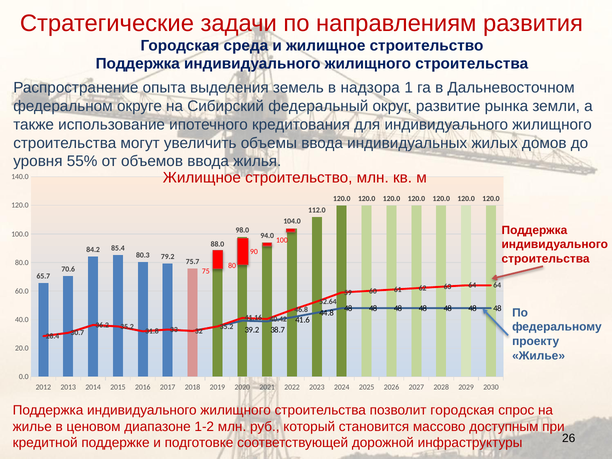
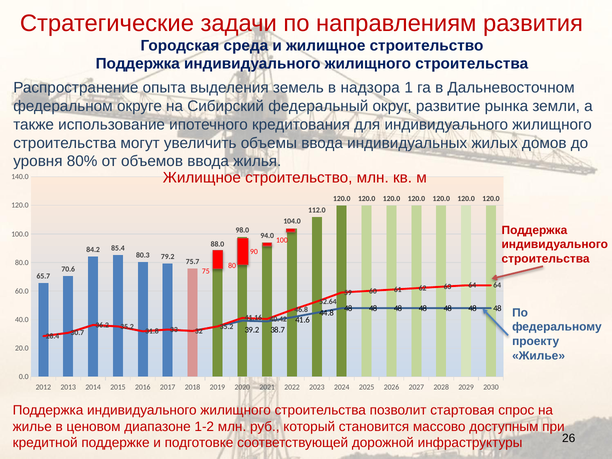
55%: 55% -> 80% (82, 161)
позволит городская: городская -> стартовая (462, 410)
